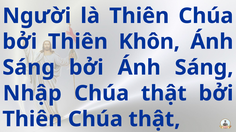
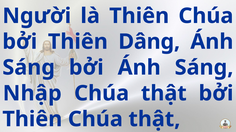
Khôn: Khôn -> Dâng (149, 42)
